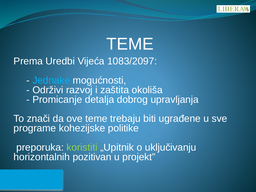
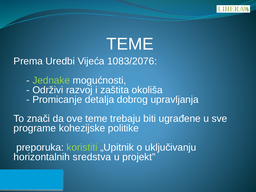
1083/2097: 1083/2097 -> 1083/2076 (132, 61)
Jednake colour: light blue -> light green (51, 80)
pozitivan: pozitivan -> sredstva (92, 157)
